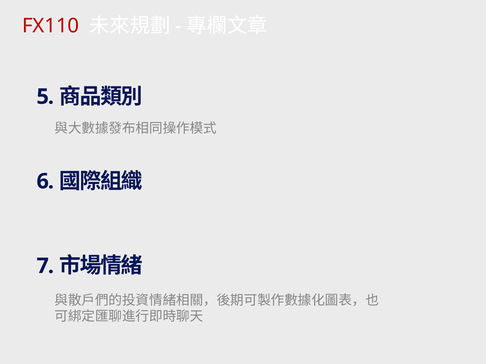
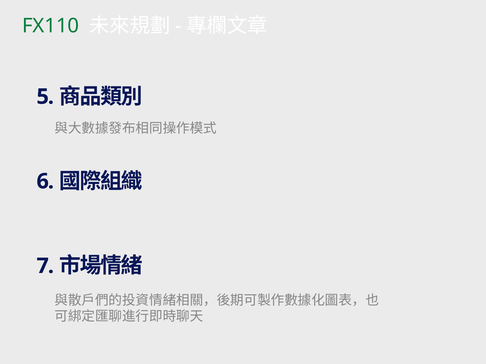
FX110 colour: red -> green (51, 26)
